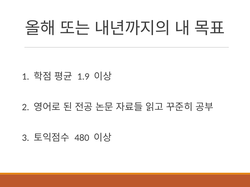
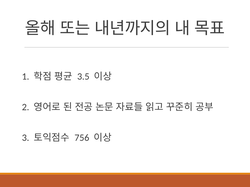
1.9: 1.9 -> 3.5 (83, 77)
480: 480 -> 756 (82, 138)
